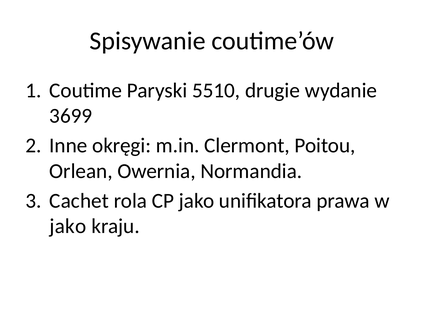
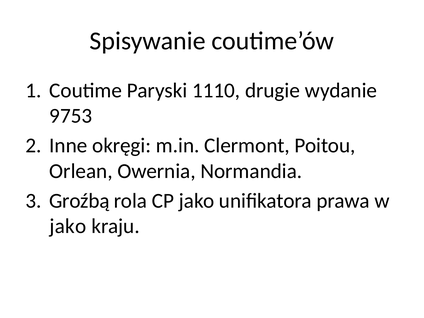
5510: 5510 -> 1110 (216, 91)
3699: 3699 -> 9753 (71, 116)
Cachet: Cachet -> Groźbą (79, 201)
